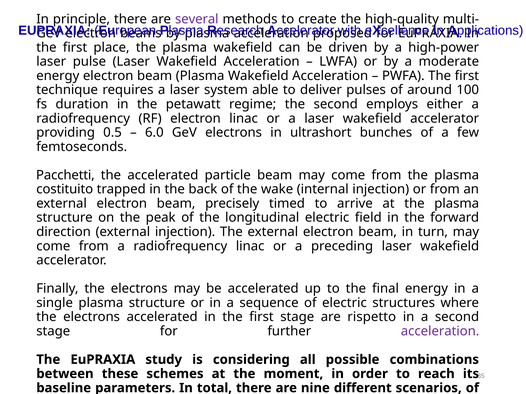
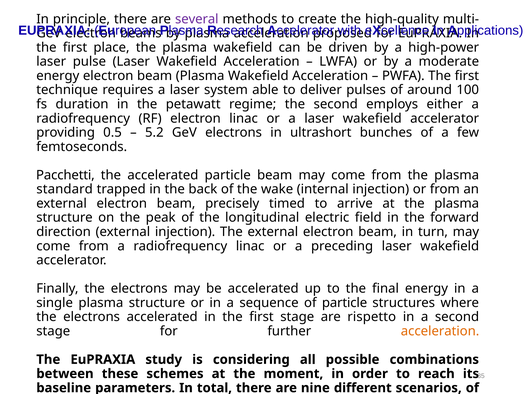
6.0: 6.0 -> 5.2 (154, 133)
costituito: costituito -> standard (65, 190)
of electric: electric -> particle (345, 303)
acceleration colour: purple -> orange (440, 332)
